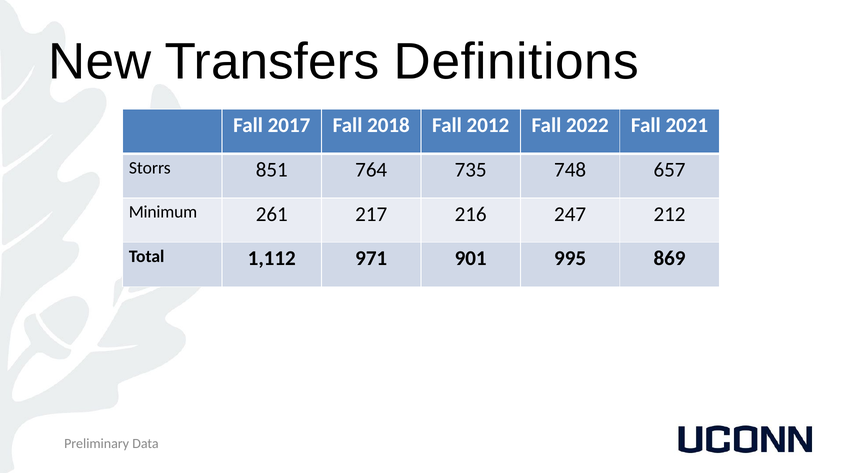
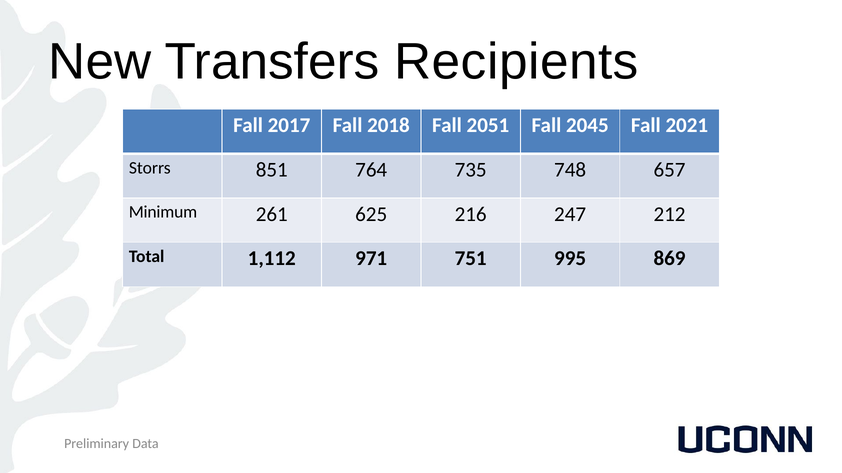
Definitions: Definitions -> Recipients (516, 62)
2012: 2012 -> 2051 (488, 126)
2022: 2022 -> 2045 (587, 126)
217: 217 -> 625 (371, 214)
901: 901 -> 751 (471, 259)
